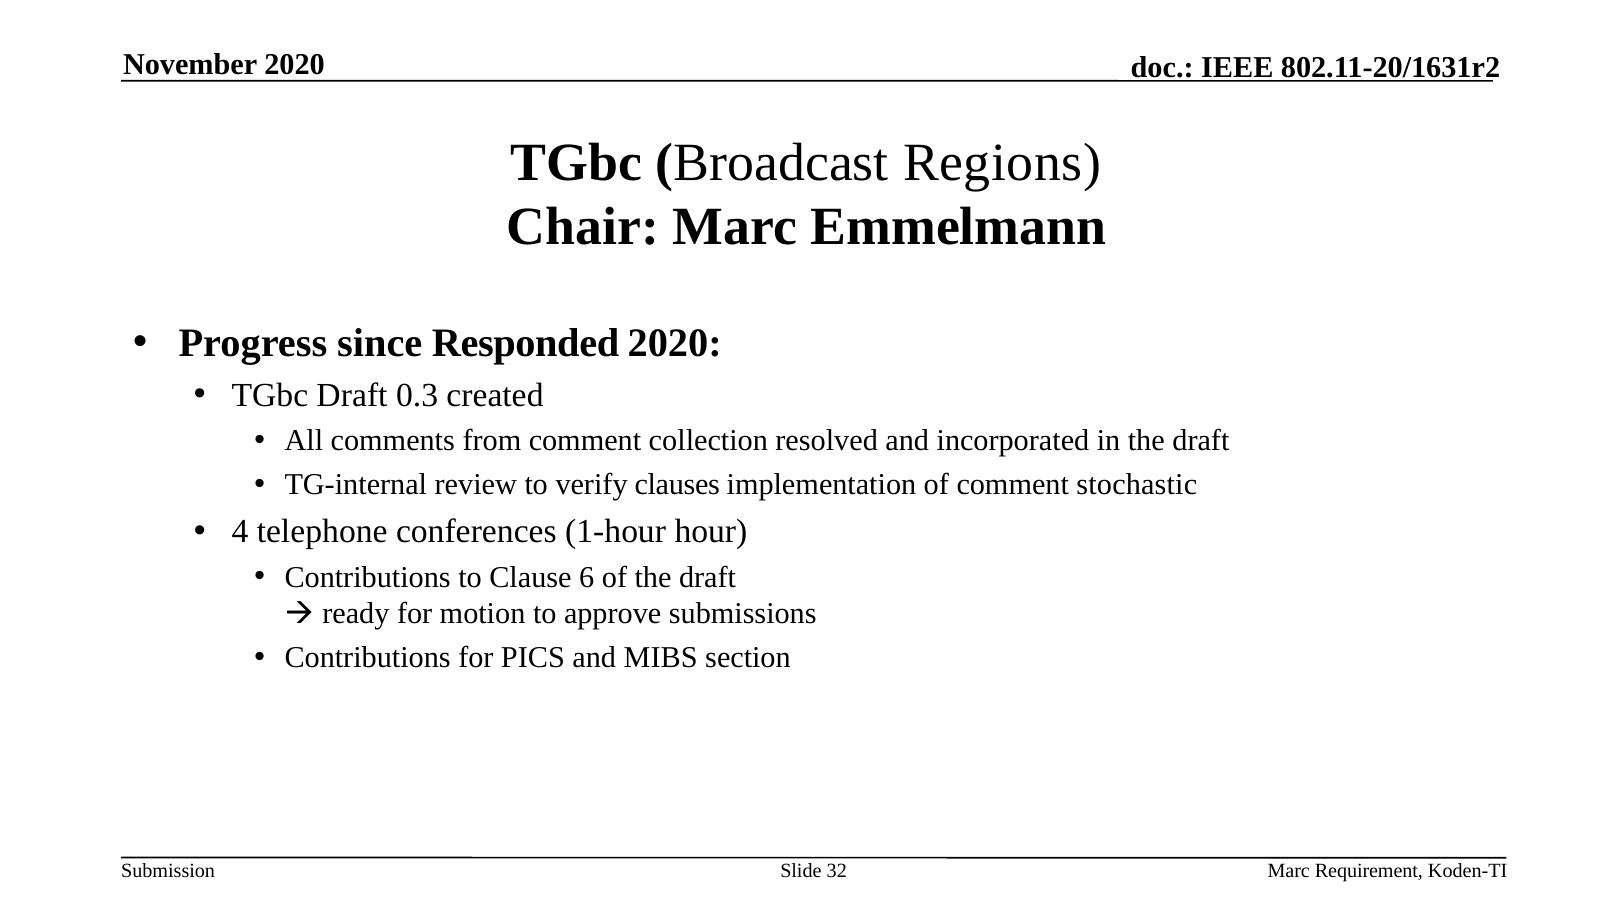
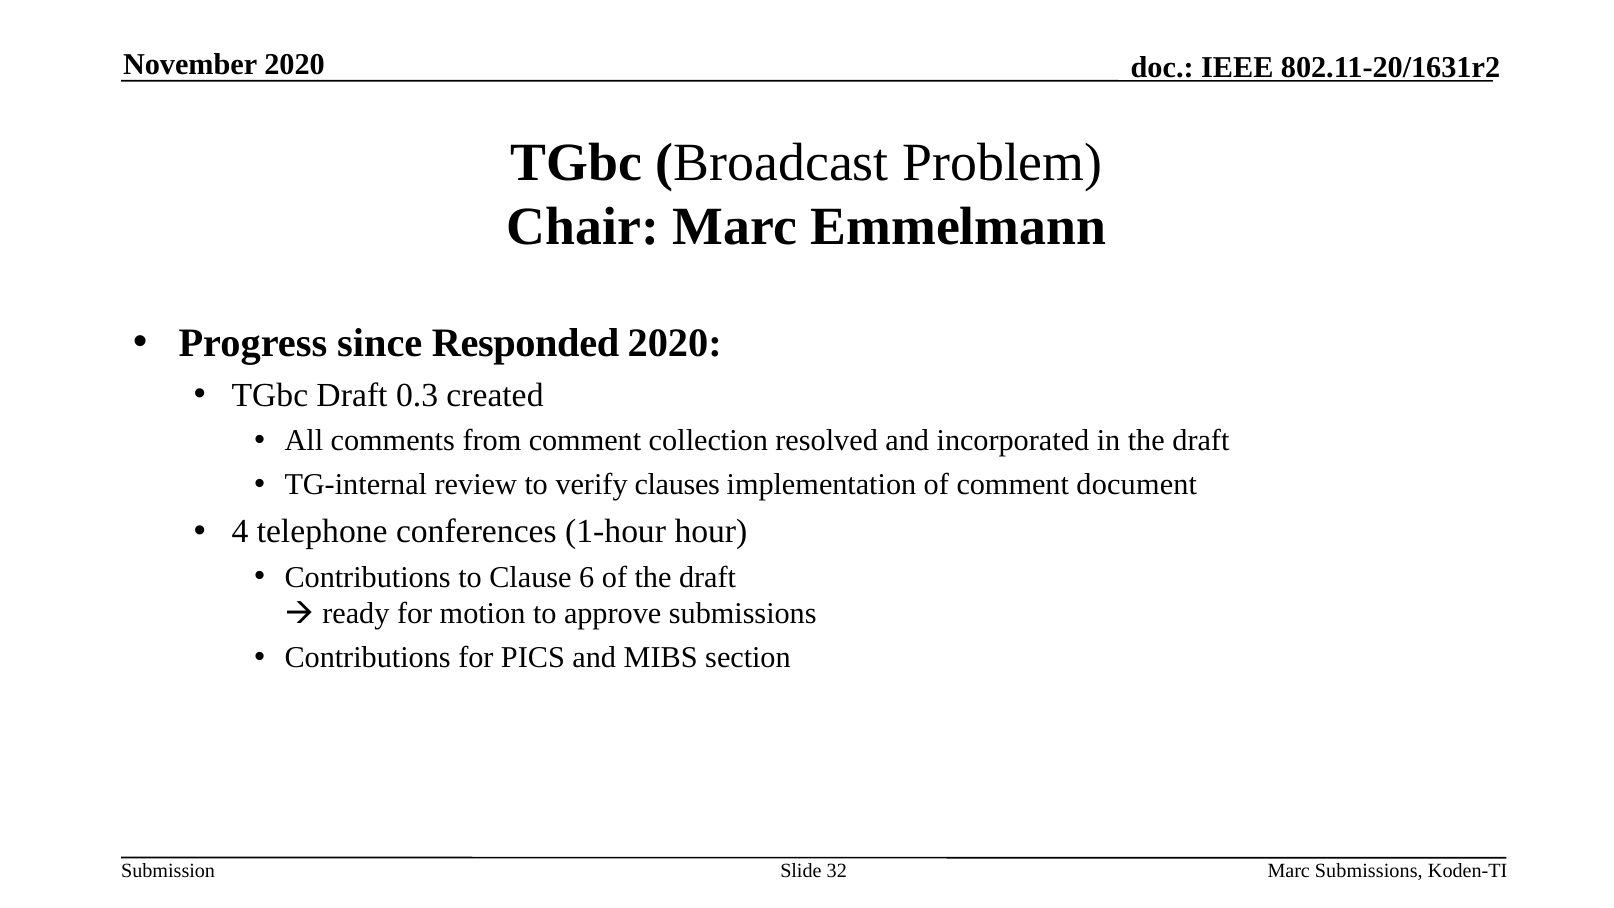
Regions: Regions -> Problem (1002, 162)
stochastic: stochastic -> document (1137, 485)
Marc Requirement: Requirement -> Submissions (1369, 871)
